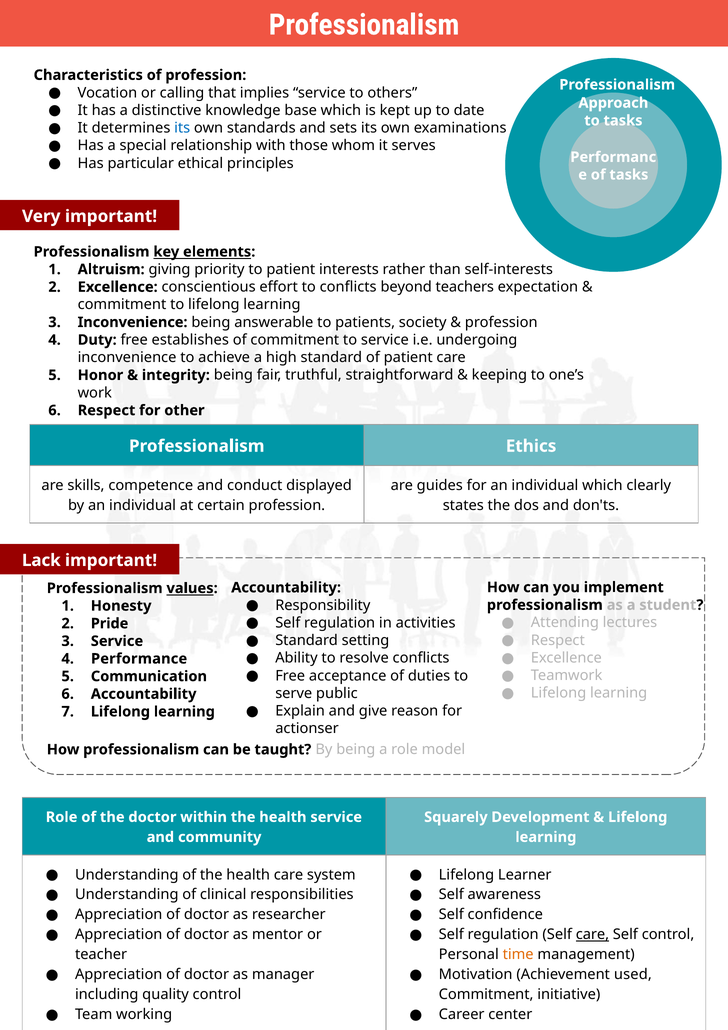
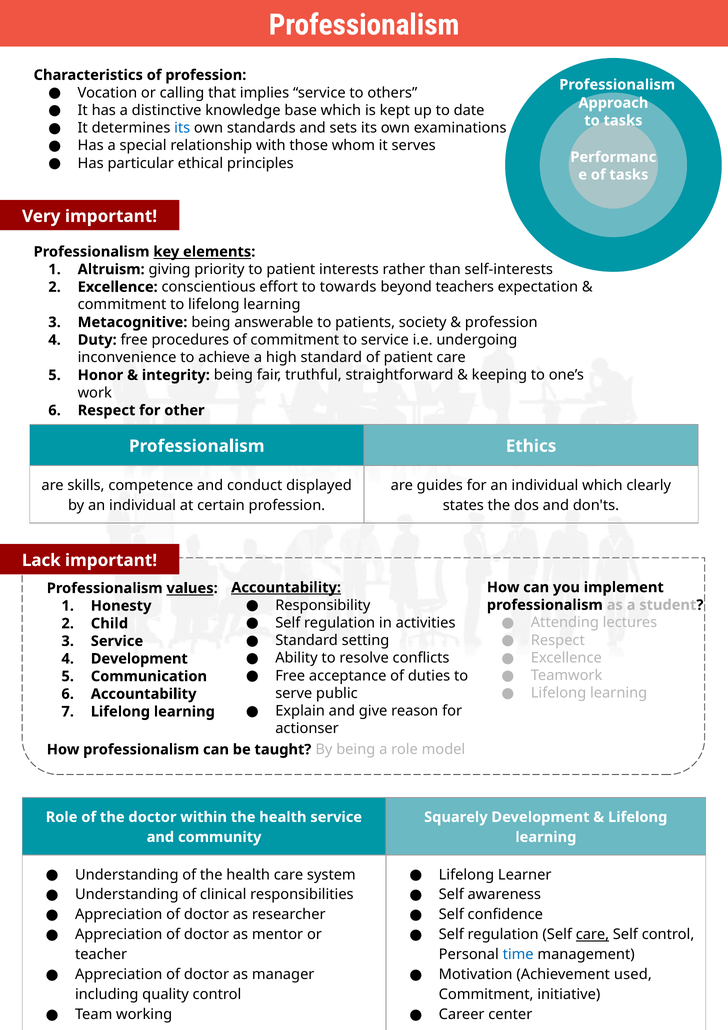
to conflicts: conflicts -> towards (348, 287)
Inconvenience: Inconvenience -> Metacognitive (133, 322)
establishes: establishes -> procedures (190, 340)
Accountability underline: none -> present (286, 587)
Pride: Pride -> Child (109, 623)
Performance: Performance -> Development (139, 658)
time colour: orange -> blue (518, 954)
